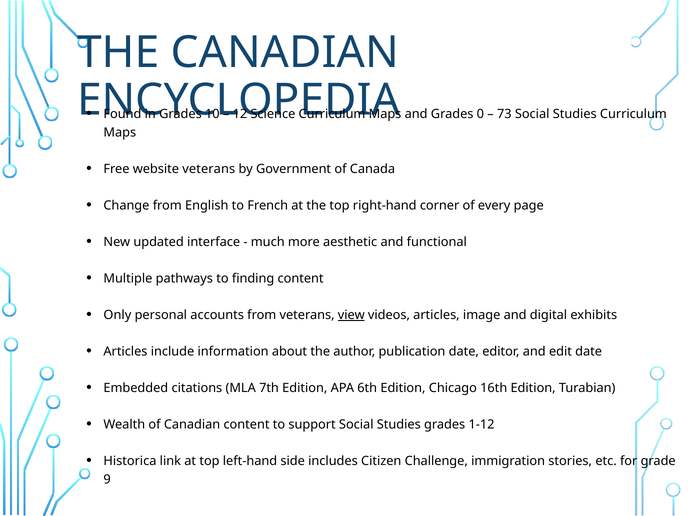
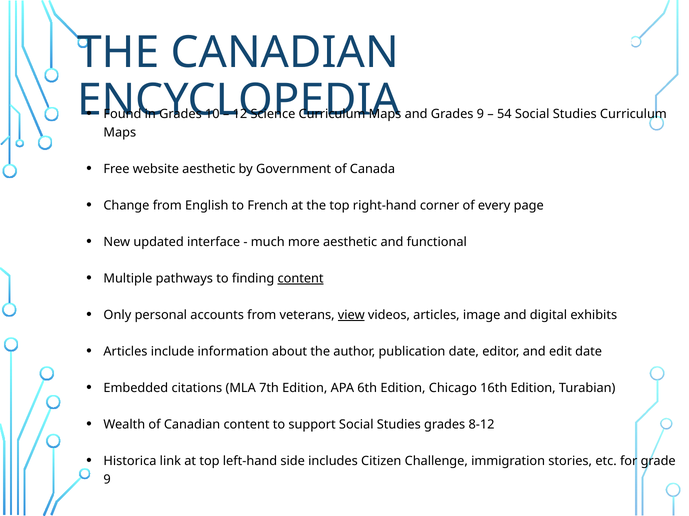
Grades 0: 0 -> 9 (480, 114)
73: 73 -> 54 (504, 114)
website veterans: veterans -> aesthetic (209, 169)
content underline: none -> present (301, 279)
1-12: 1-12 -> 8-12 (482, 425)
